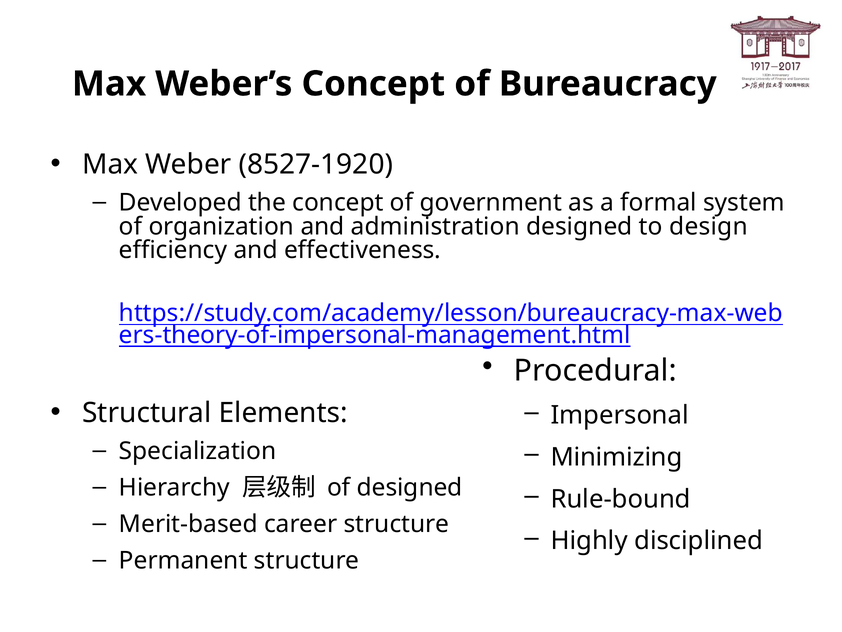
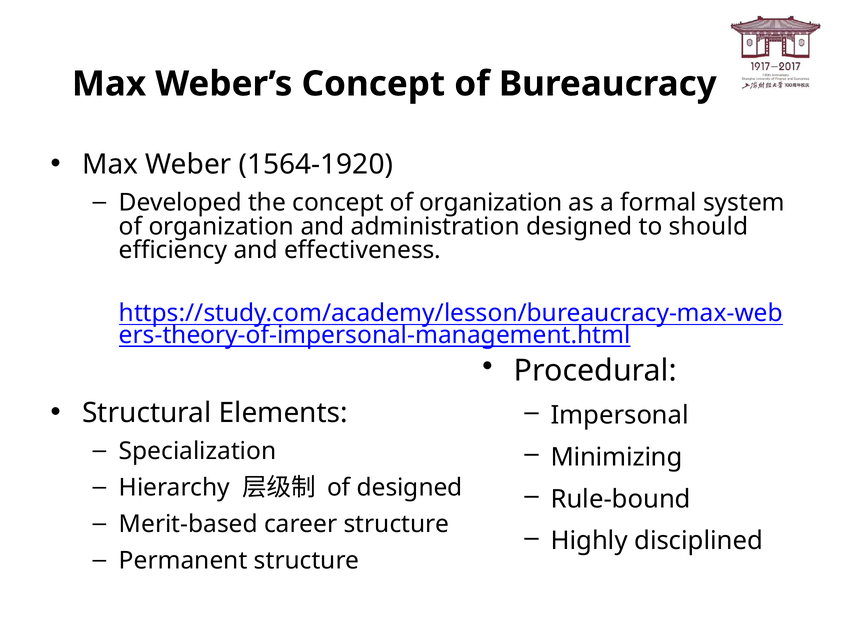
8527-1920: 8527-1920 -> 1564-1920 (316, 164)
concept of government: government -> organization (491, 202)
design: design -> should (709, 226)
